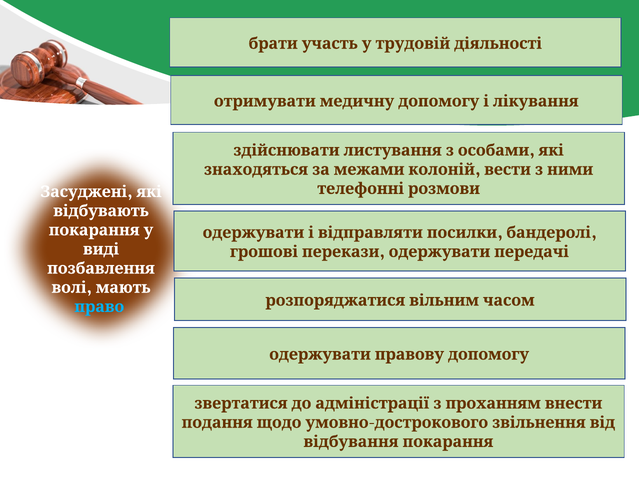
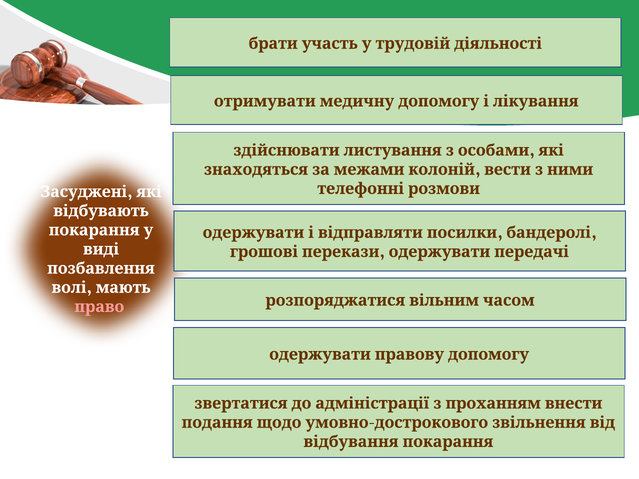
право colour: light blue -> pink (99, 307)
